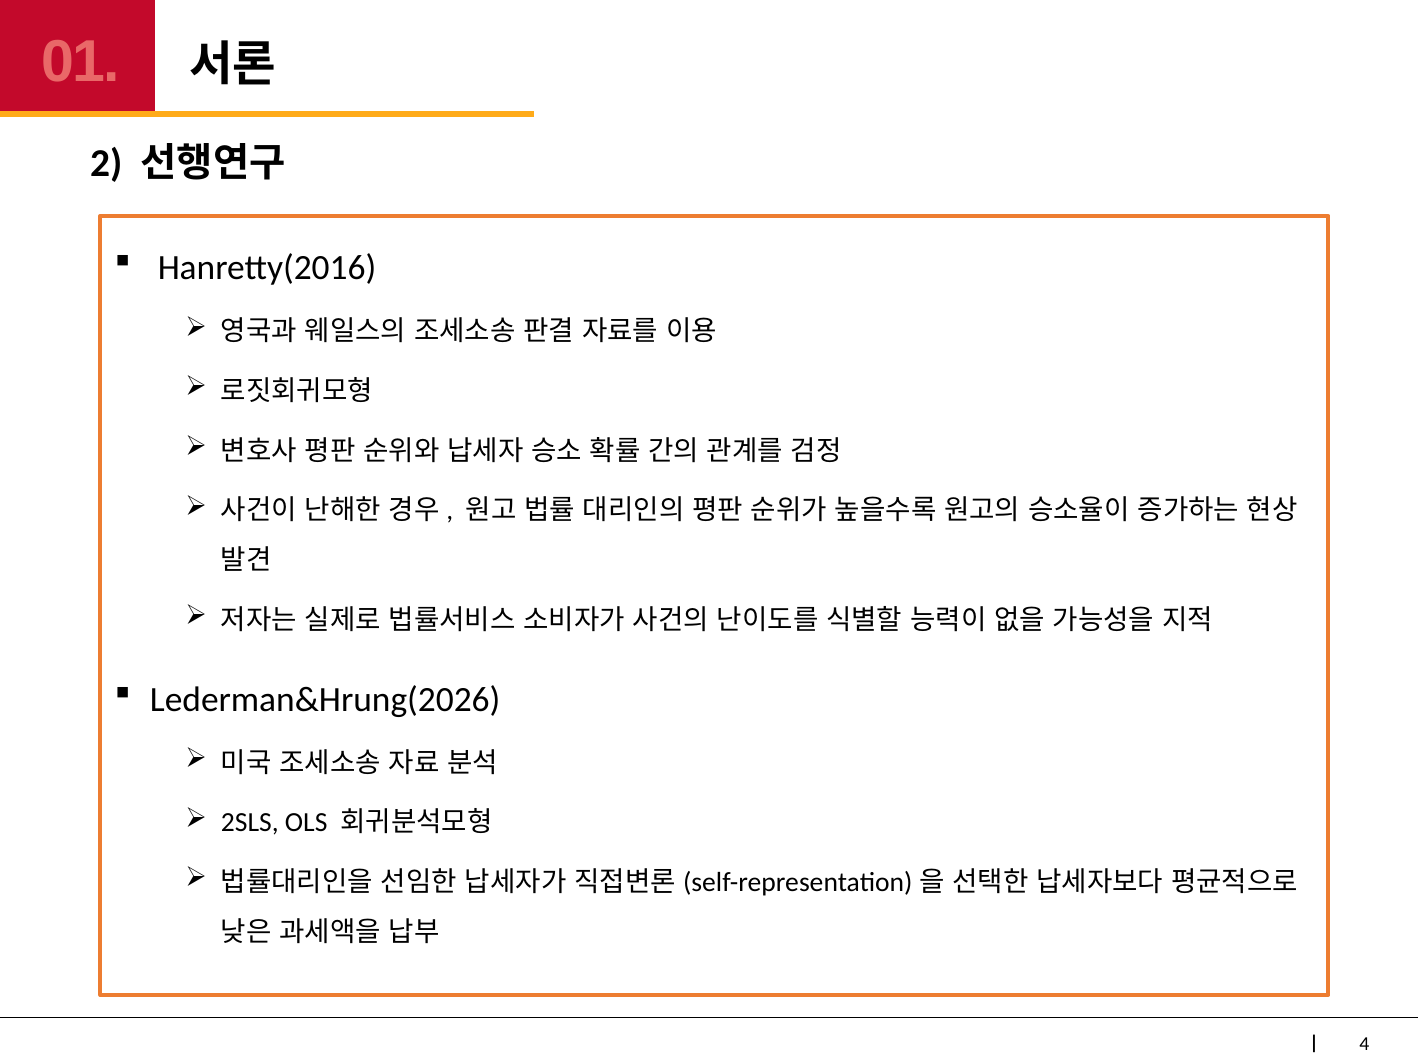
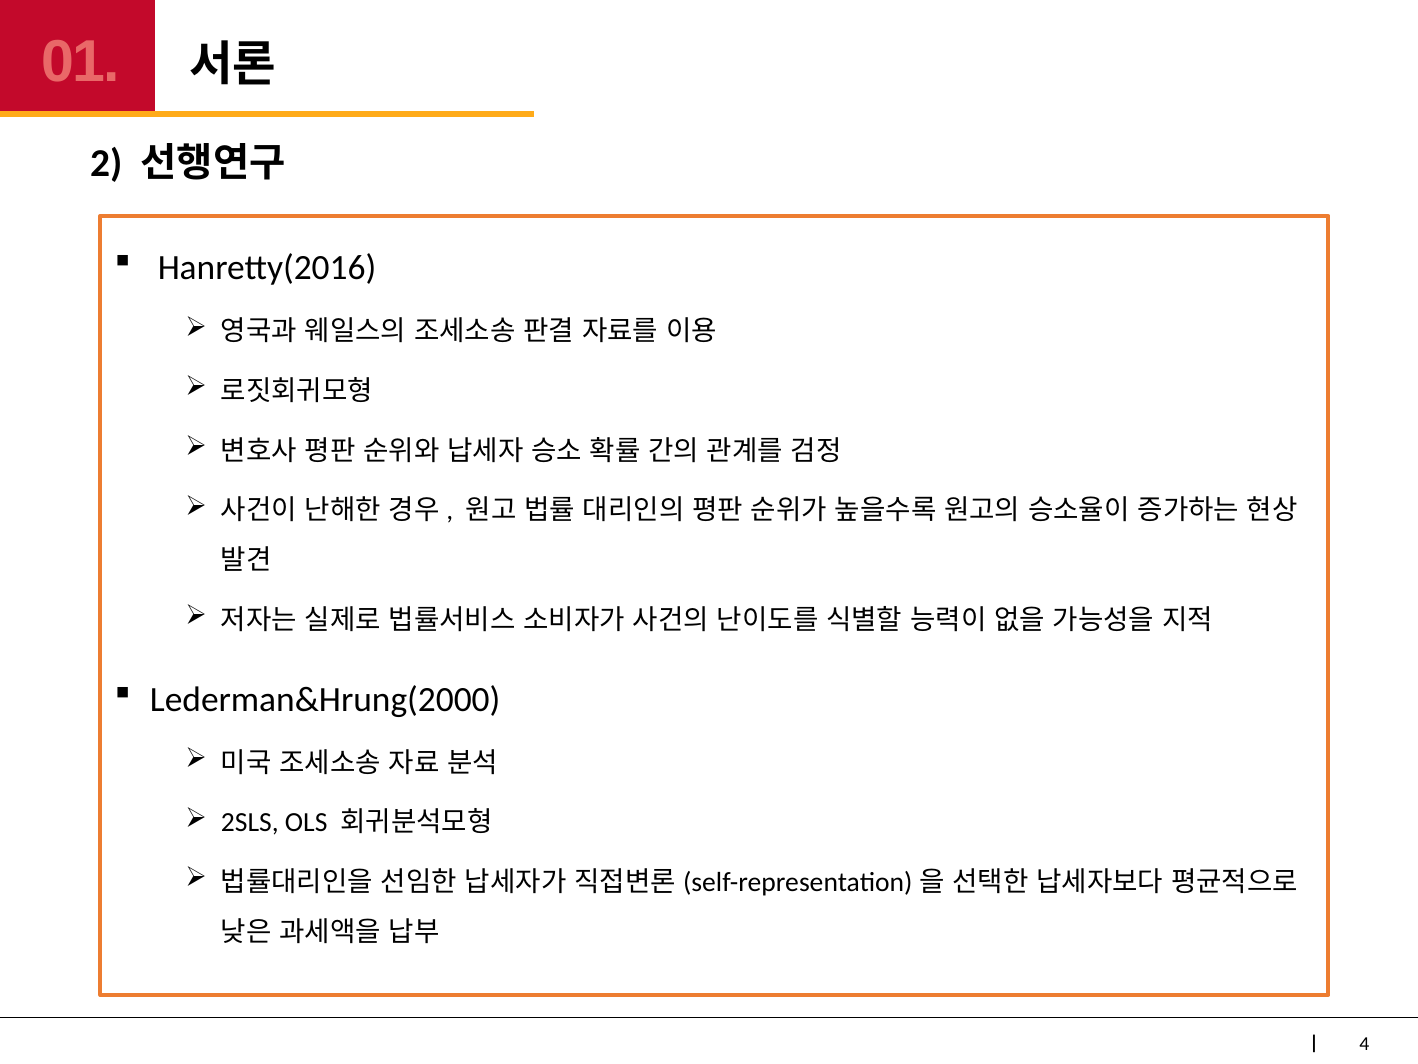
Lederman&Hrung(2026: Lederman&Hrung(2026 -> Lederman&Hrung(2000 (325, 699)
